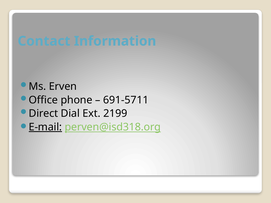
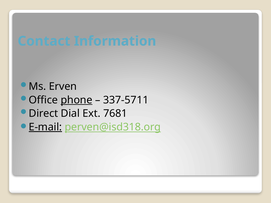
phone underline: none -> present (77, 100)
691-5711: 691-5711 -> 337-5711 (126, 100)
2199: 2199 -> 7681 (115, 114)
